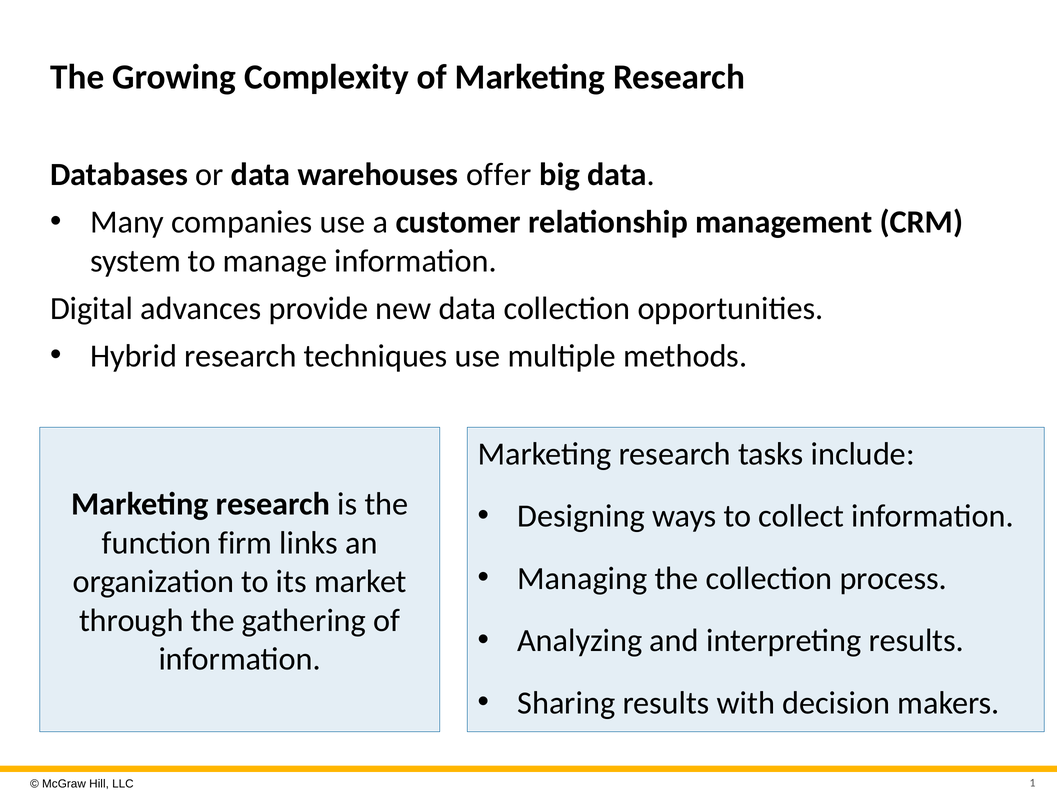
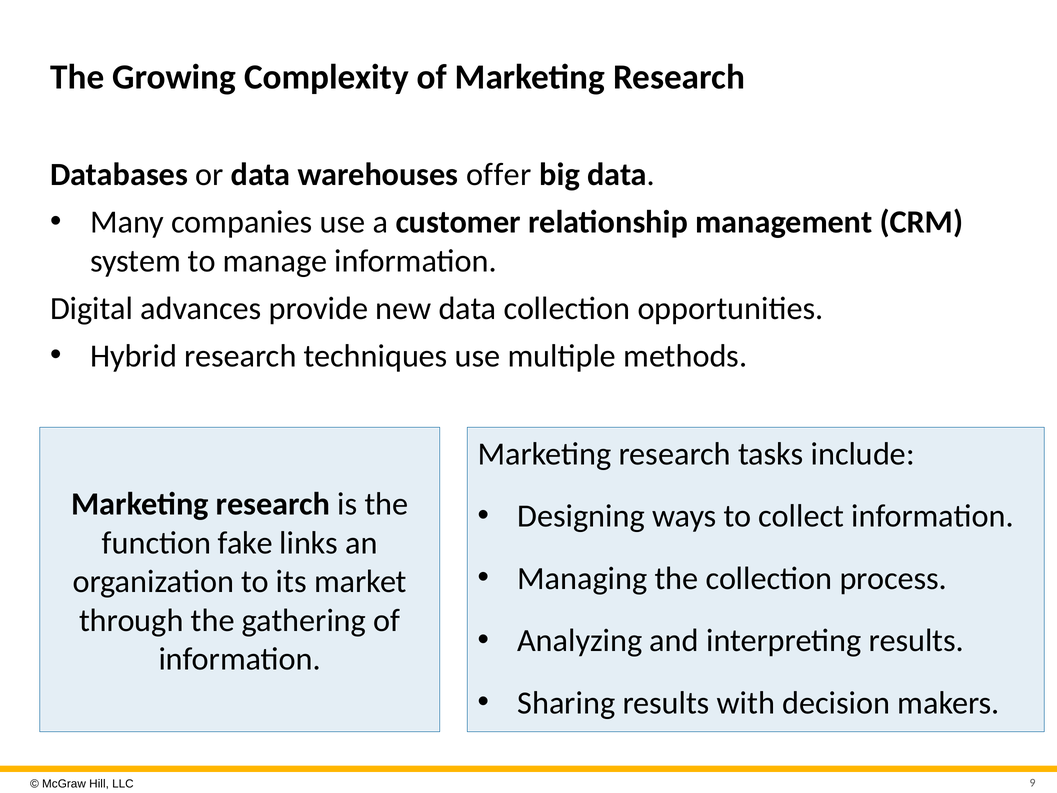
firm: firm -> fake (245, 543)
1: 1 -> 9 (1033, 783)
